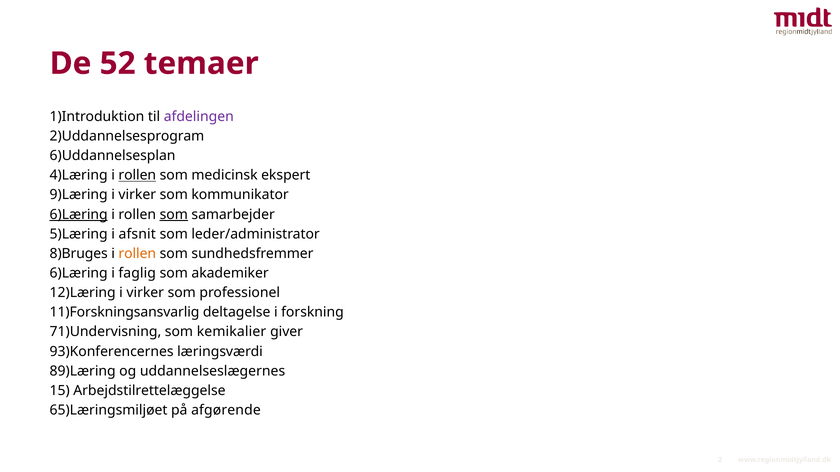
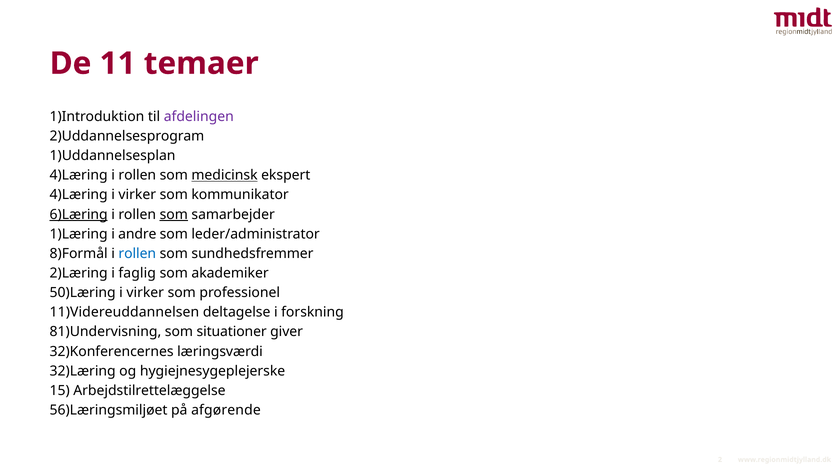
52: 52 -> 11 (118, 64)
6)Uddannelsesplan: 6)Uddannelsesplan -> 1)Uddannelsesplan (113, 156)
rollen underline: present -> none (137, 175)
medicinsk underline: none -> present (225, 175)
9)Læring: 9)Læring -> 4)Læring (79, 195)
5)Læring: 5)Læring -> 1)Læring (79, 234)
afsnit: afsnit -> andre (137, 234)
8)Bruges: 8)Bruges -> 8)Formål (79, 254)
rollen colour: orange -> blue (137, 254)
6)Læring: 6)Læring -> 2)Læring (79, 273)
12)Læring: 12)Læring -> 50)Læring (83, 293)
11)Forskningsansvarlig: 11)Forskningsansvarlig -> 11)Videreuddannelsen (124, 313)
71)Undervisning: 71)Undervisning -> 81)Undervisning (105, 332)
kemikalier: kemikalier -> situationer (232, 332)
93)Konferencernes: 93)Konferencernes -> 32)Konferencernes (112, 352)
89)Læring: 89)Læring -> 32)Læring (83, 371)
uddannelseslægernes: uddannelseslægernes -> hygiejnesygeplejerske (213, 371)
65)Læringsmiljøet: 65)Læringsmiljøet -> 56)Læringsmiljøet (109, 411)
